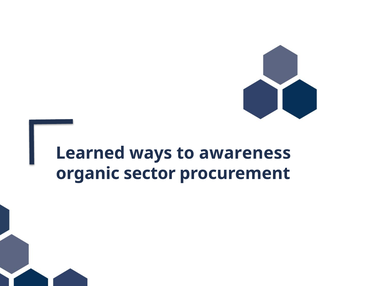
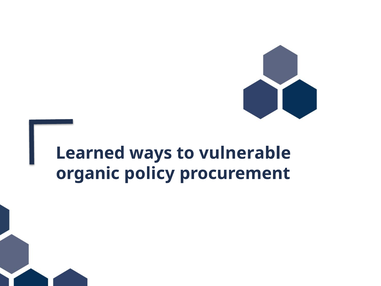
awareness: awareness -> vulnerable (245, 153)
sector: sector -> policy (149, 173)
